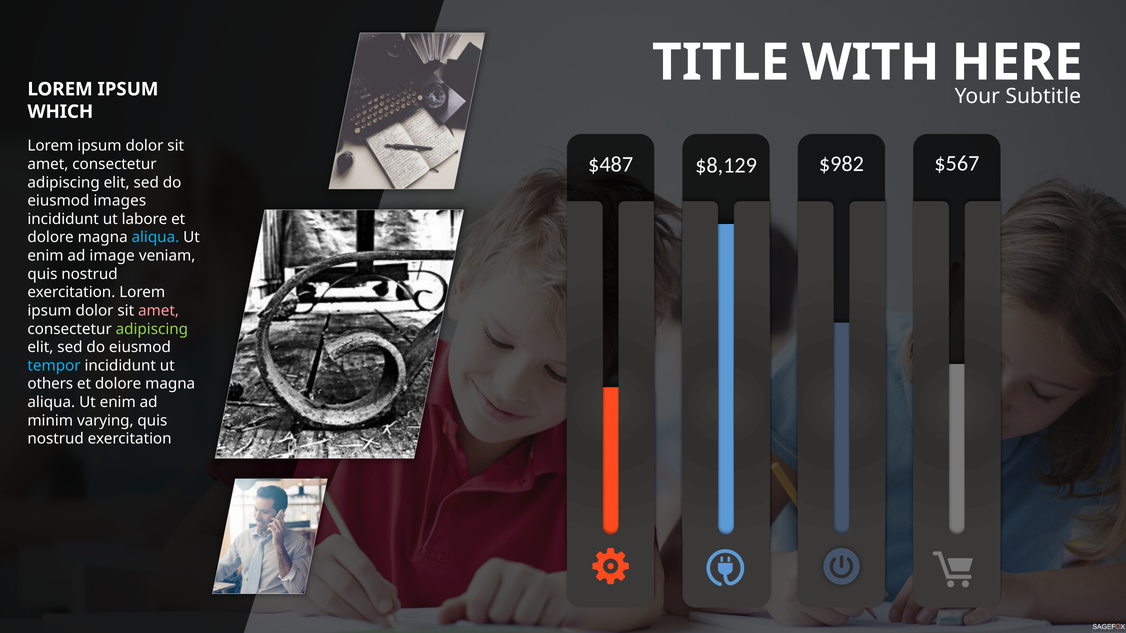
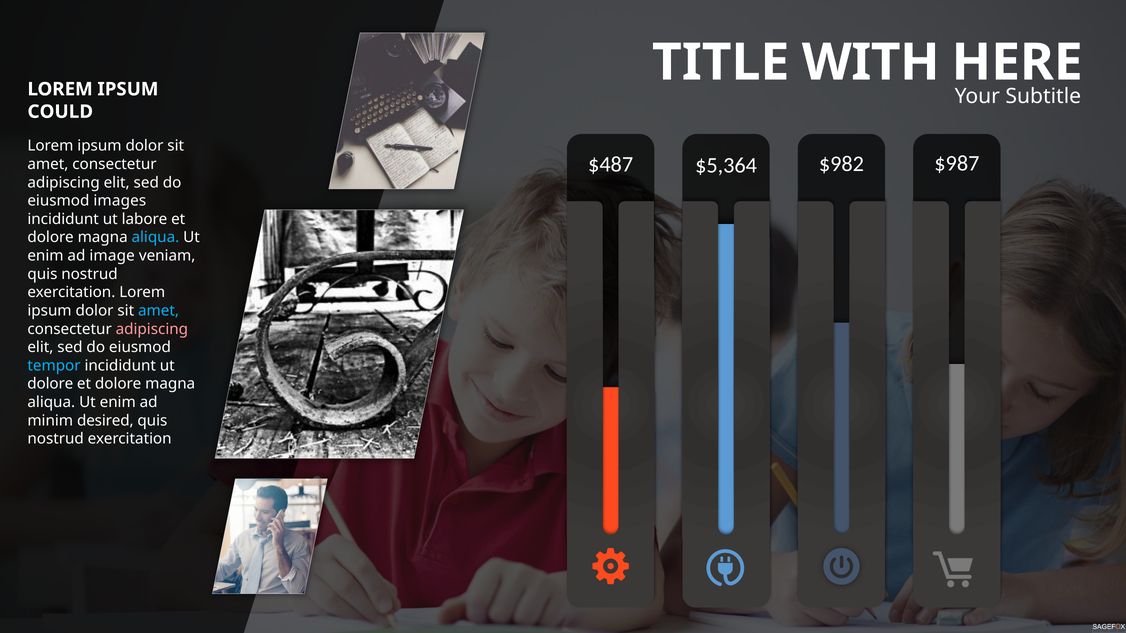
WHICH: WHICH -> COULD (60, 112)
$8,129: $8,129 -> $5,364 (726, 165)
$567: $567 -> $987 (957, 164)
amet colour: pink -> light blue (159, 311)
adipiscing colour: light green -> pink (152, 329)
others: others -> dolore (50, 384)
varying: varying -> desired (105, 421)
